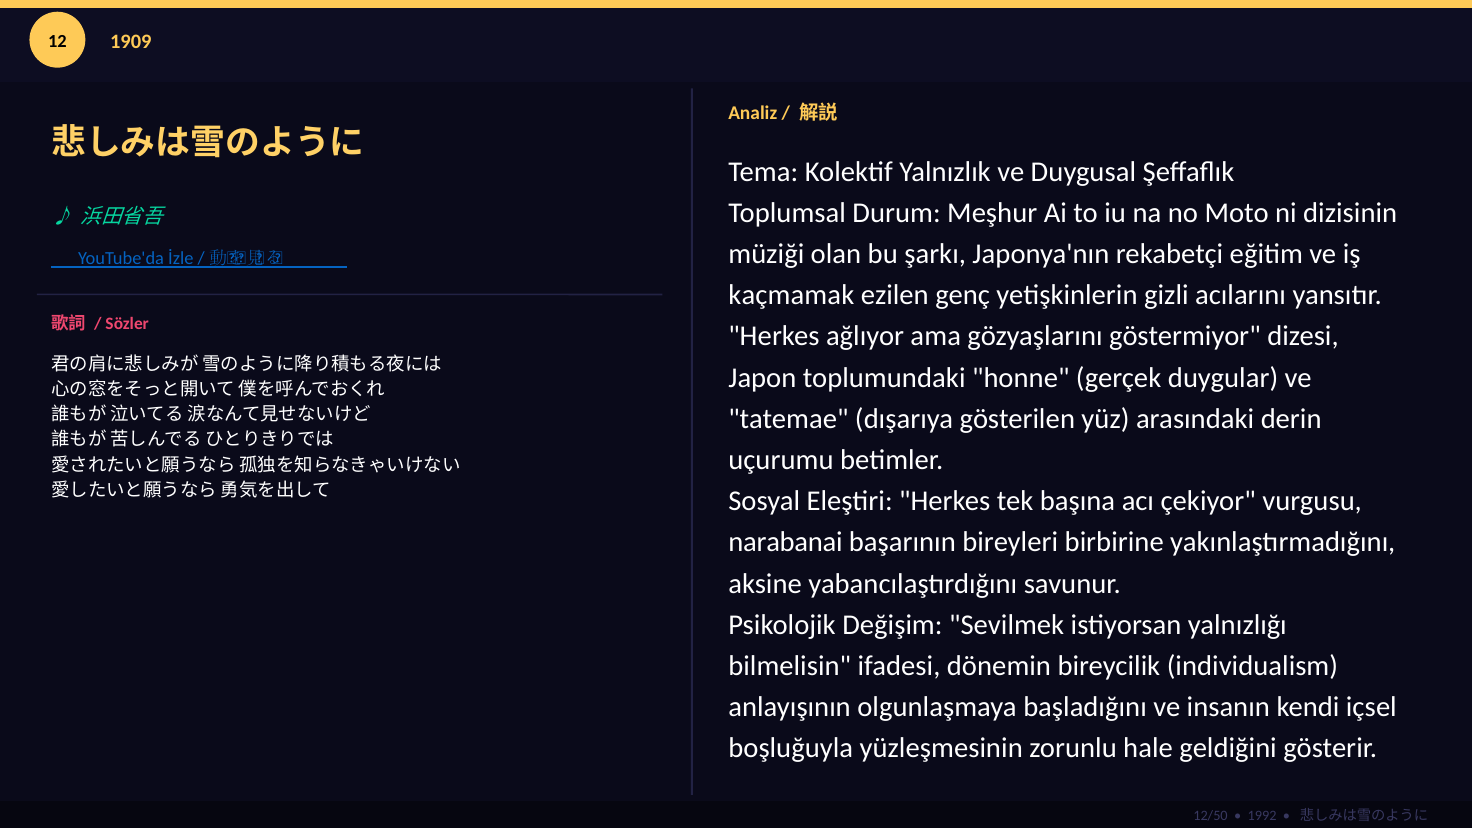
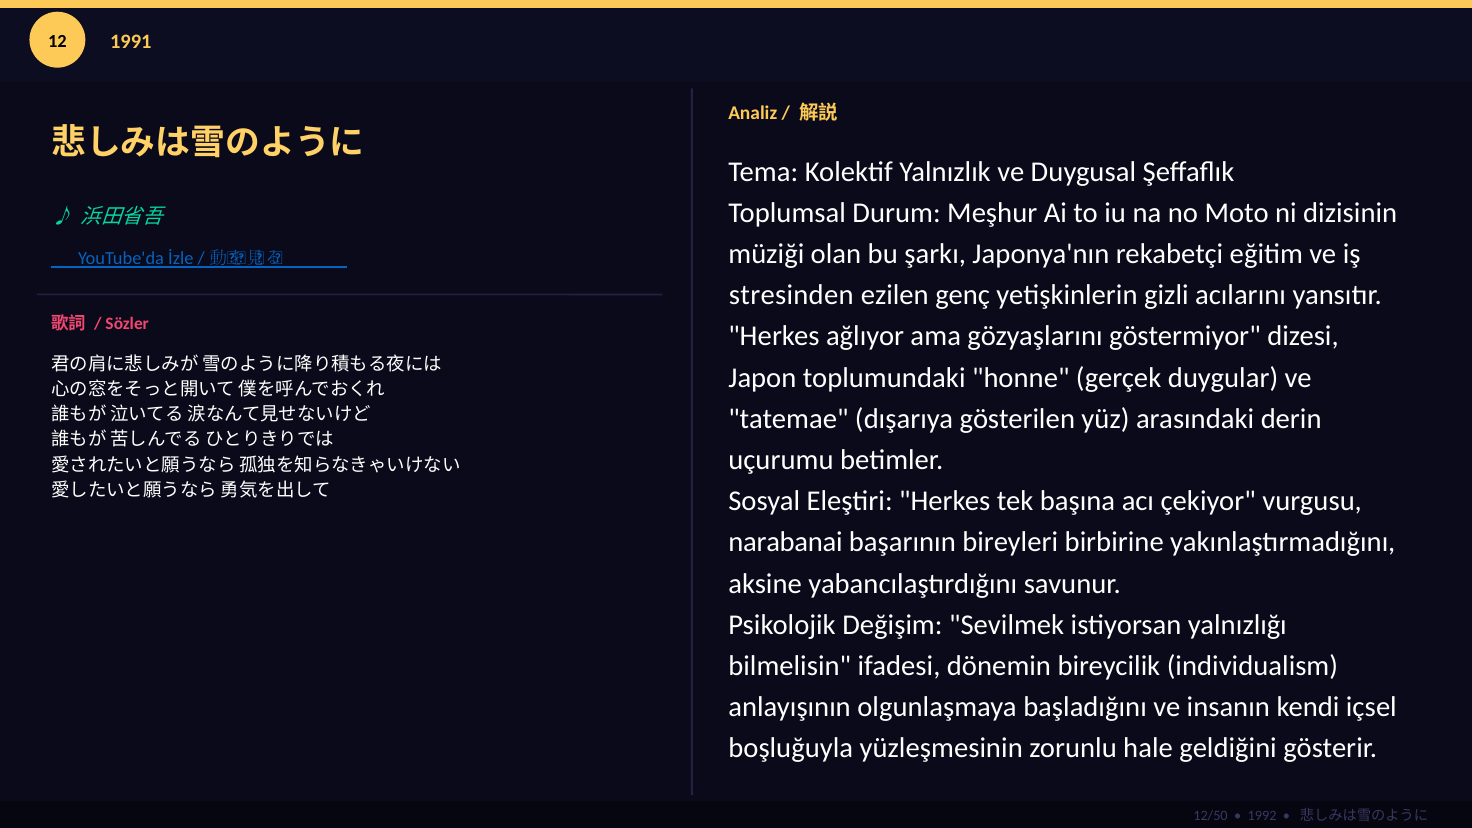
1909: 1909 -> 1991 (131, 42)
kaçmamak: kaçmamak -> stresinden (791, 295)
